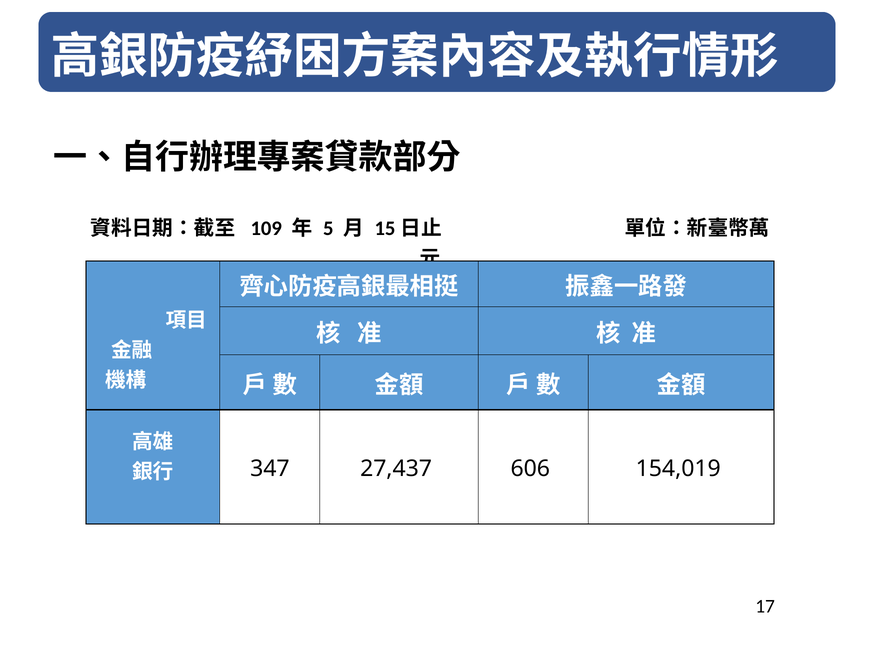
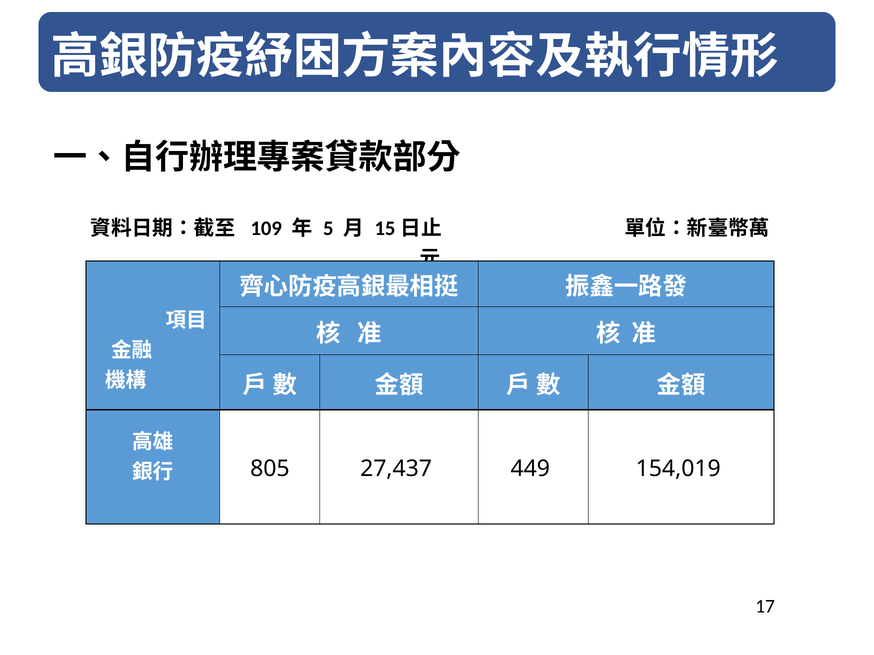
347: 347 -> 805 (270, 469)
606: 606 -> 449 (530, 469)
